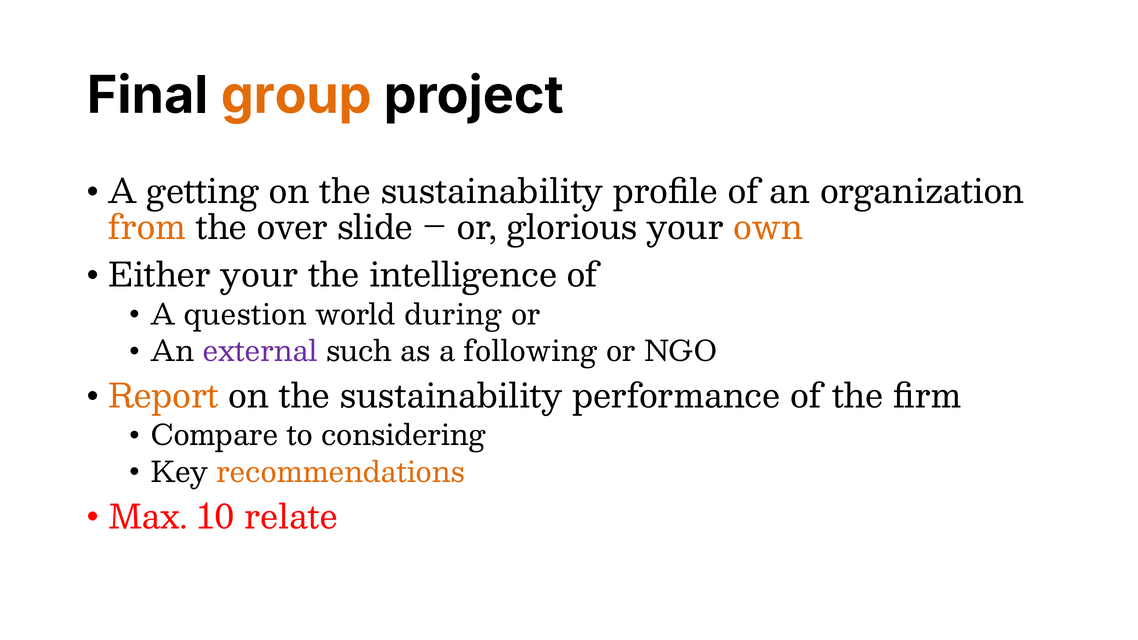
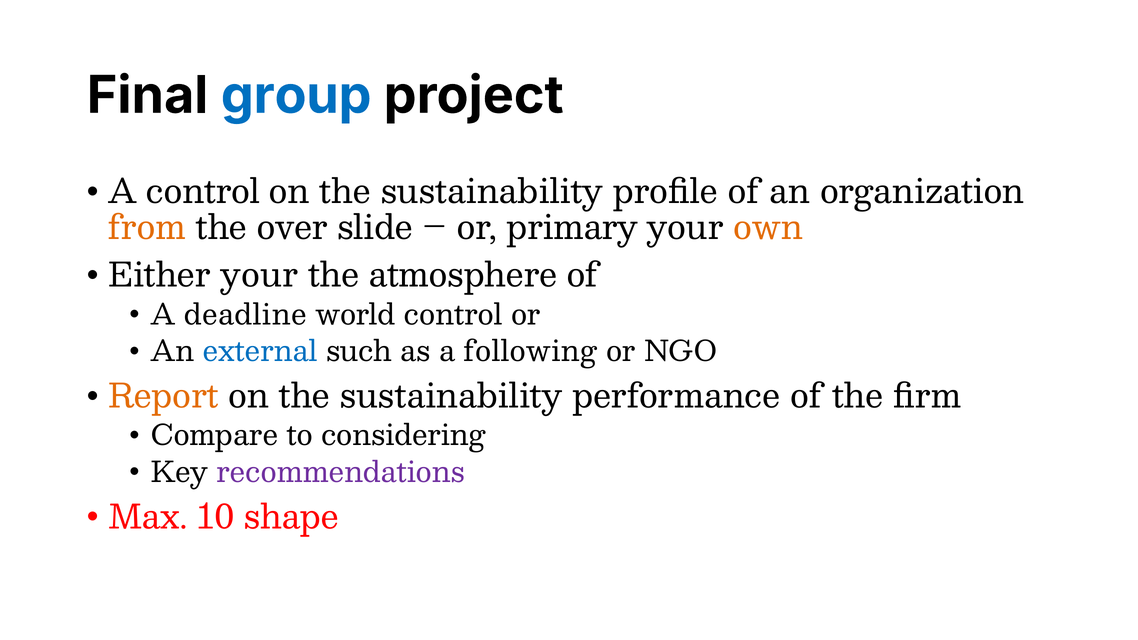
group colour: orange -> blue (296, 96)
A getting: getting -> control (203, 192)
glorious: glorious -> primary (572, 228)
intelligence: intelligence -> atmosphere (463, 276)
question: question -> deadline (245, 315)
world during: during -> control (453, 315)
external colour: purple -> blue (260, 352)
recommendations colour: orange -> purple (341, 473)
relate: relate -> shape (291, 518)
